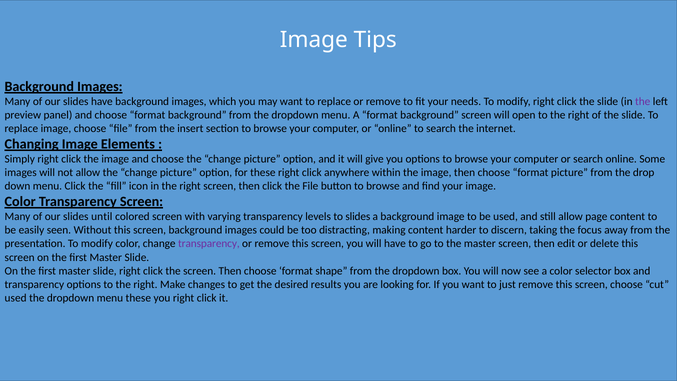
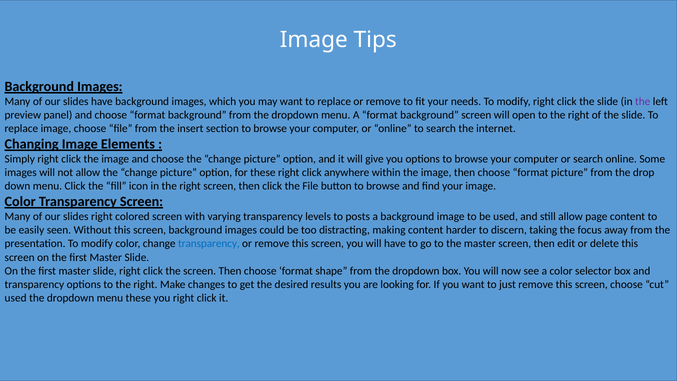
slides until: until -> right (102, 217)
to slides: slides -> posts (358, 217)
transparency colour: purple -> blue (209, 244)
